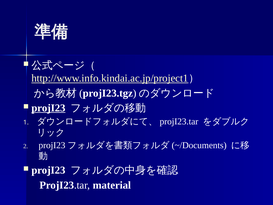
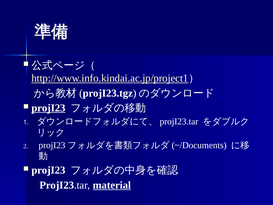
material underline: none -> present (112, 185)
